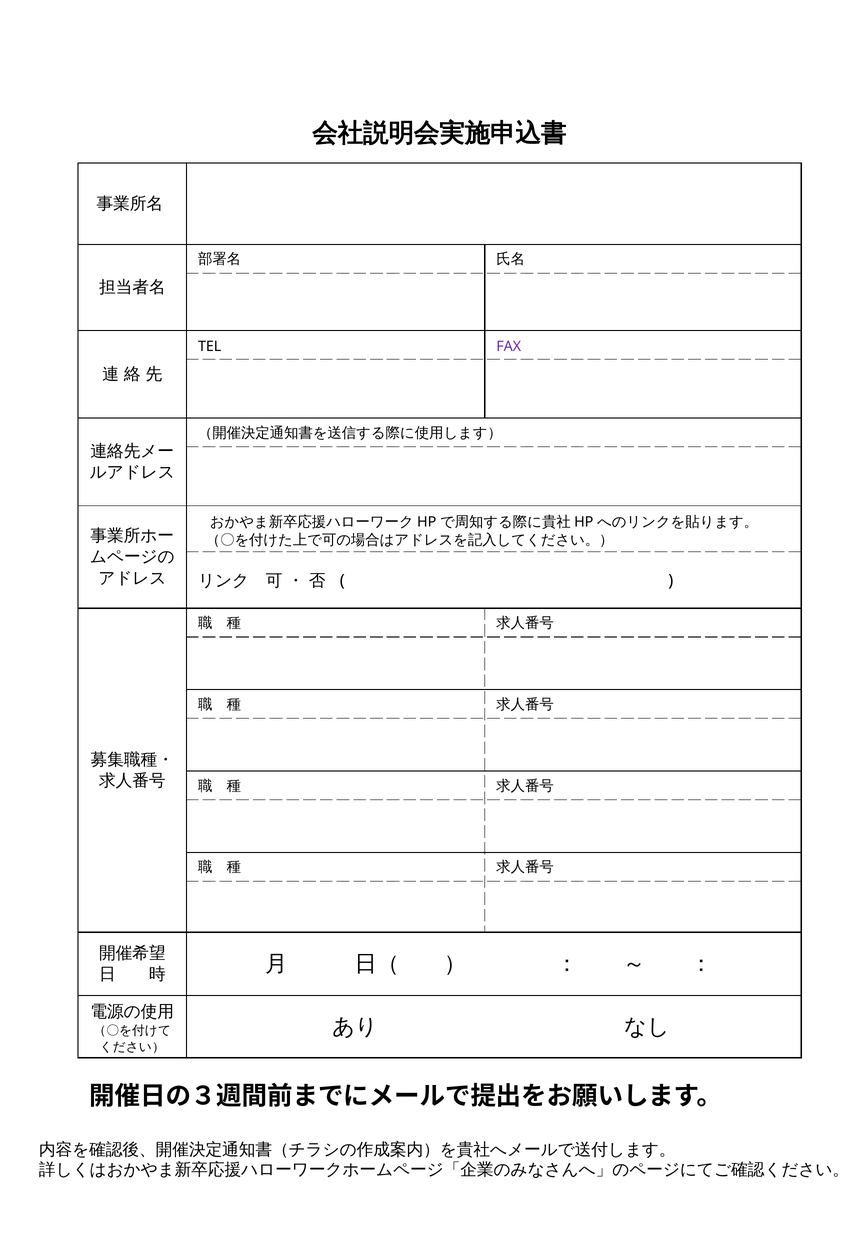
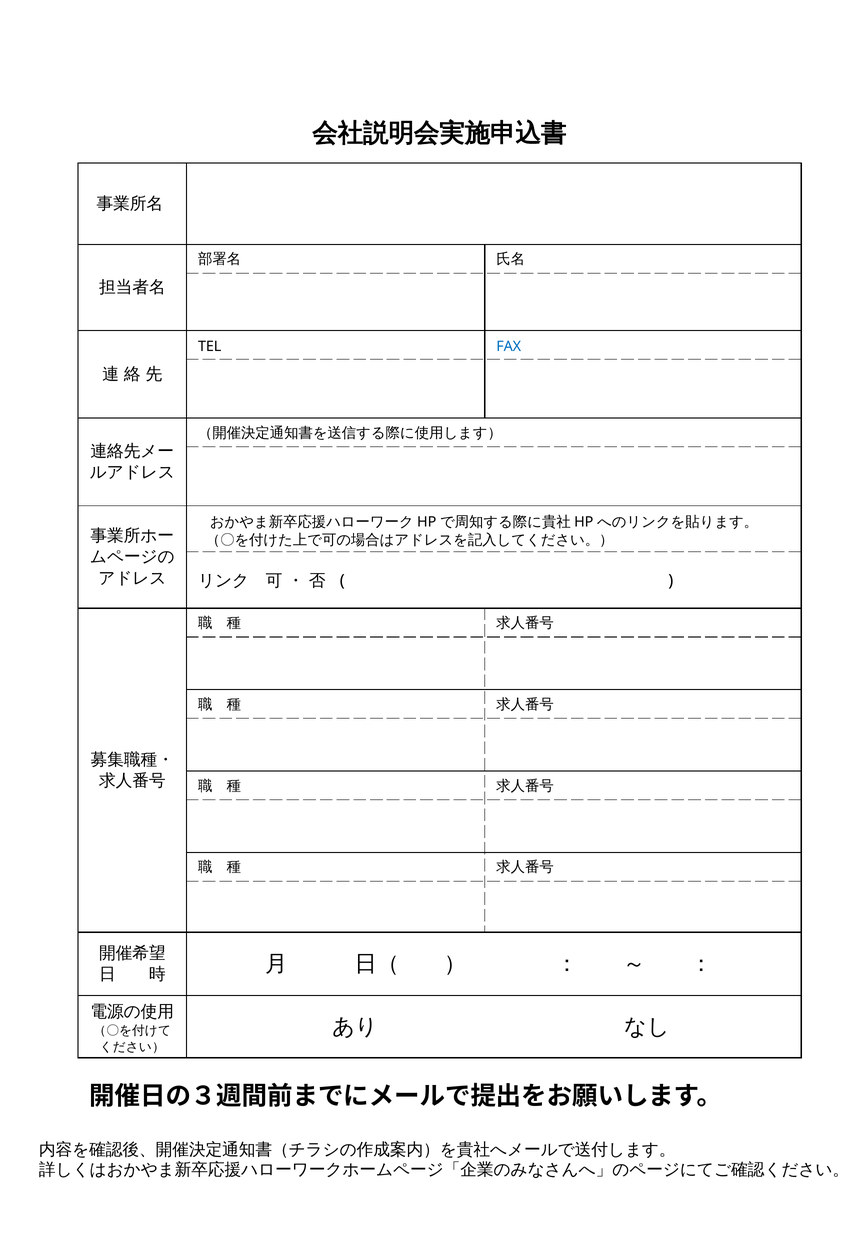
FAX colour: purple -> blue (509, 347)
